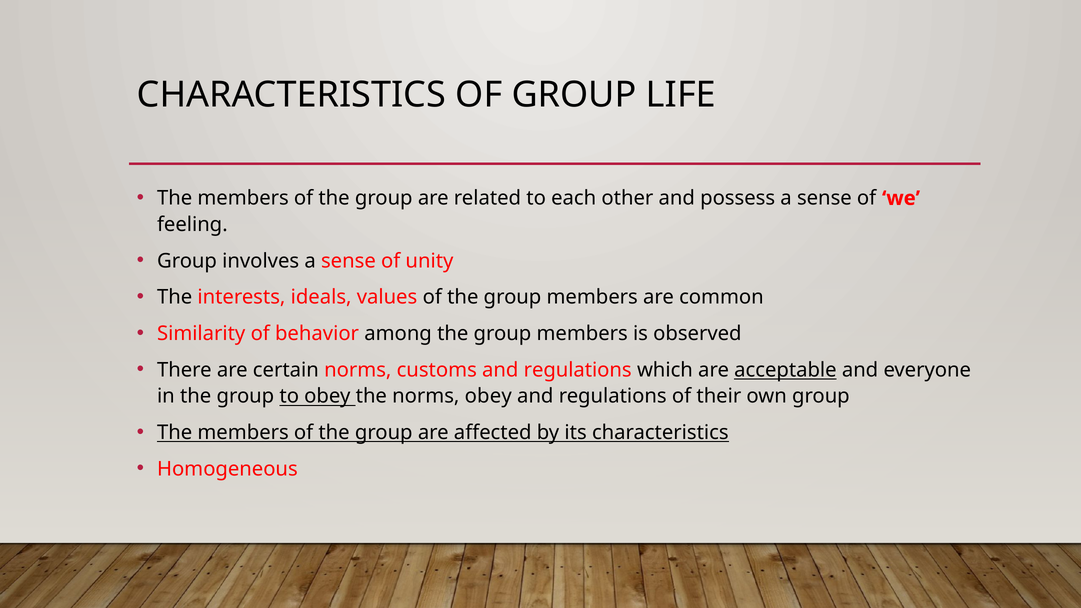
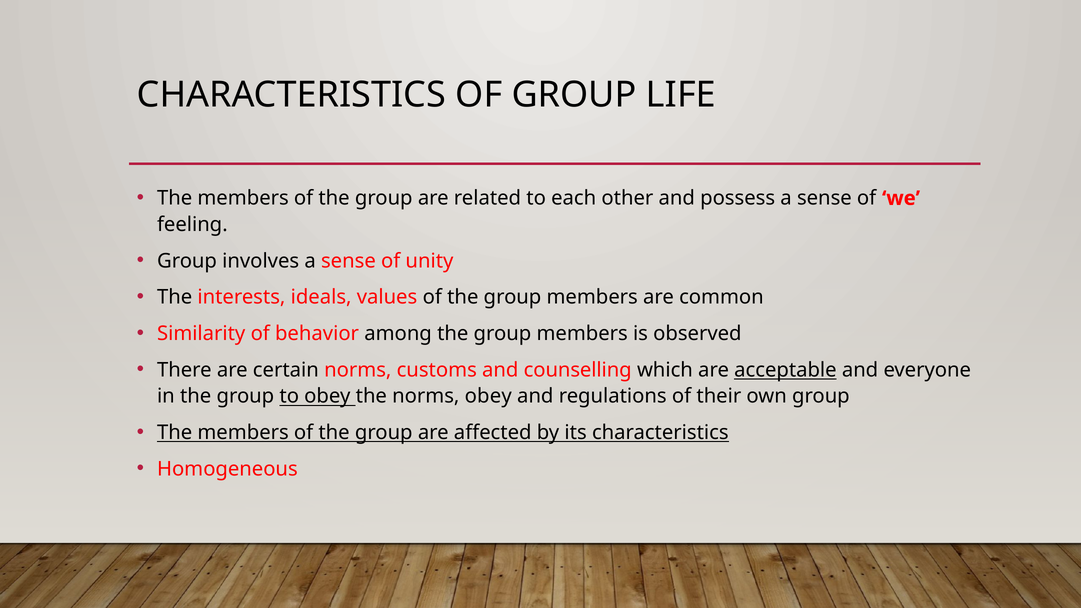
customs and regulations: regulations -> counselling (578, 370)
